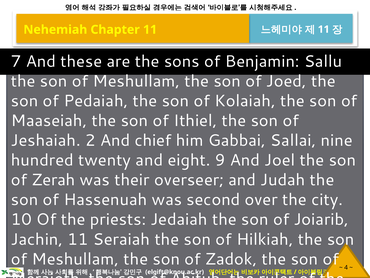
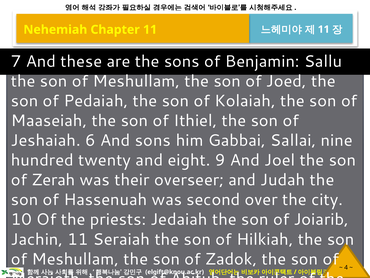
2: 2 -> 6 (90, 140)
And chief: chief -> sons (153, 140)
